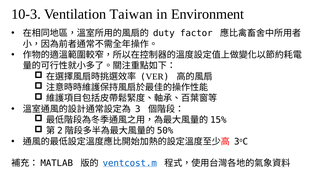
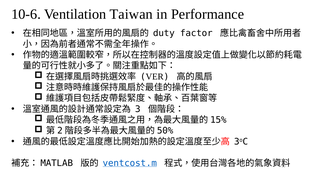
10-3: 10-3 -> 10-6 (26, 14)
Environment: Environment -> Performance (208, 14)
